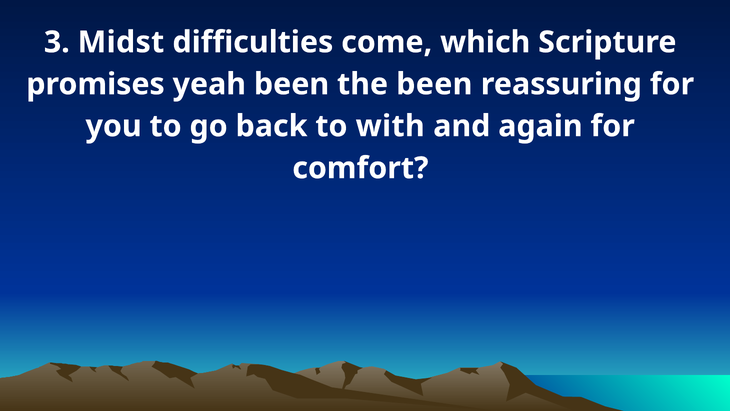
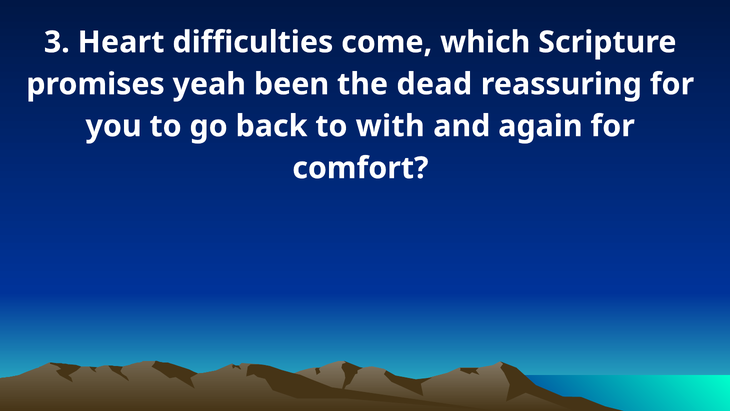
Midst: Midst -> Heart (121, 42)
the been: been -> dead (434, 84)
